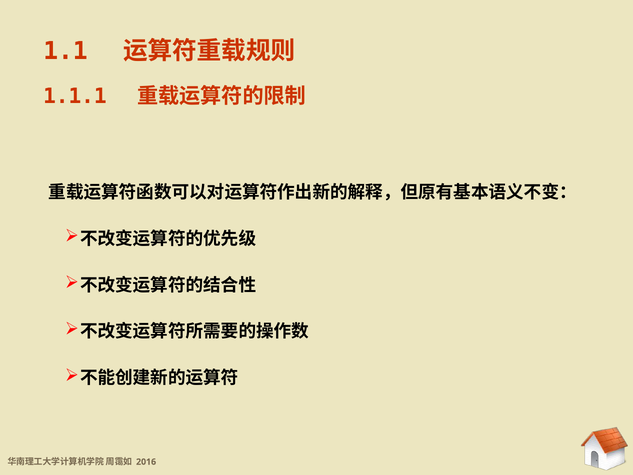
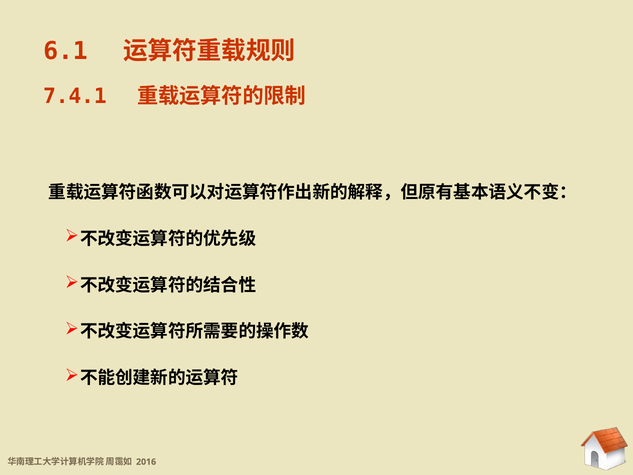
1.1: 1.1 -> 6.1 (65, 51)
1.1.1: 1.1.1 -> 7.4.1 (75, 96)
